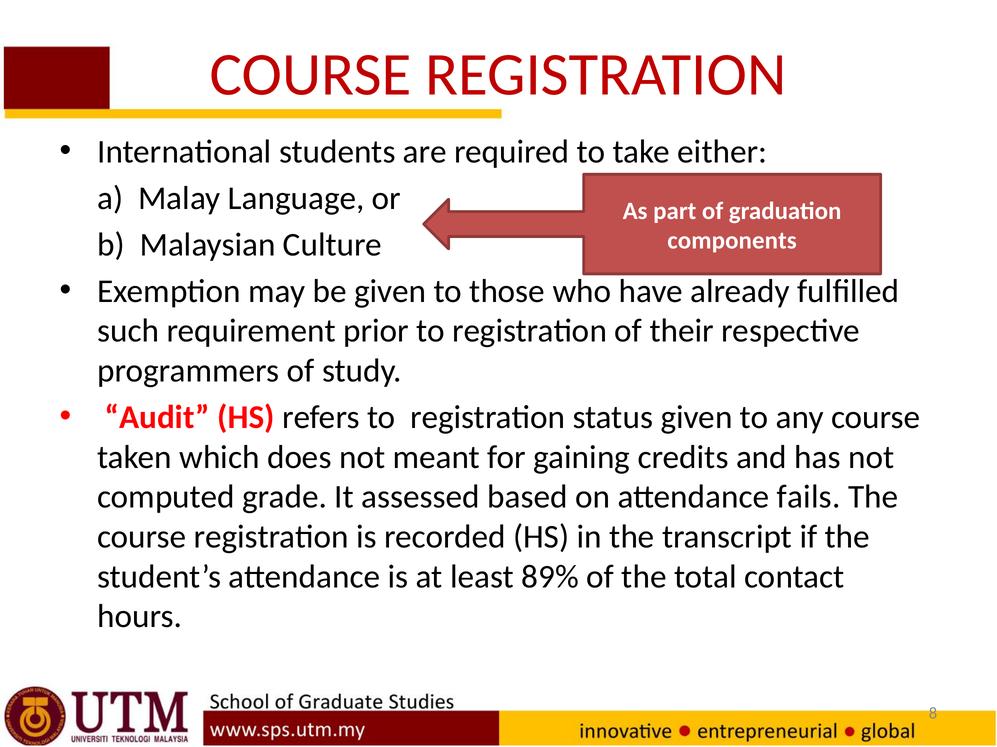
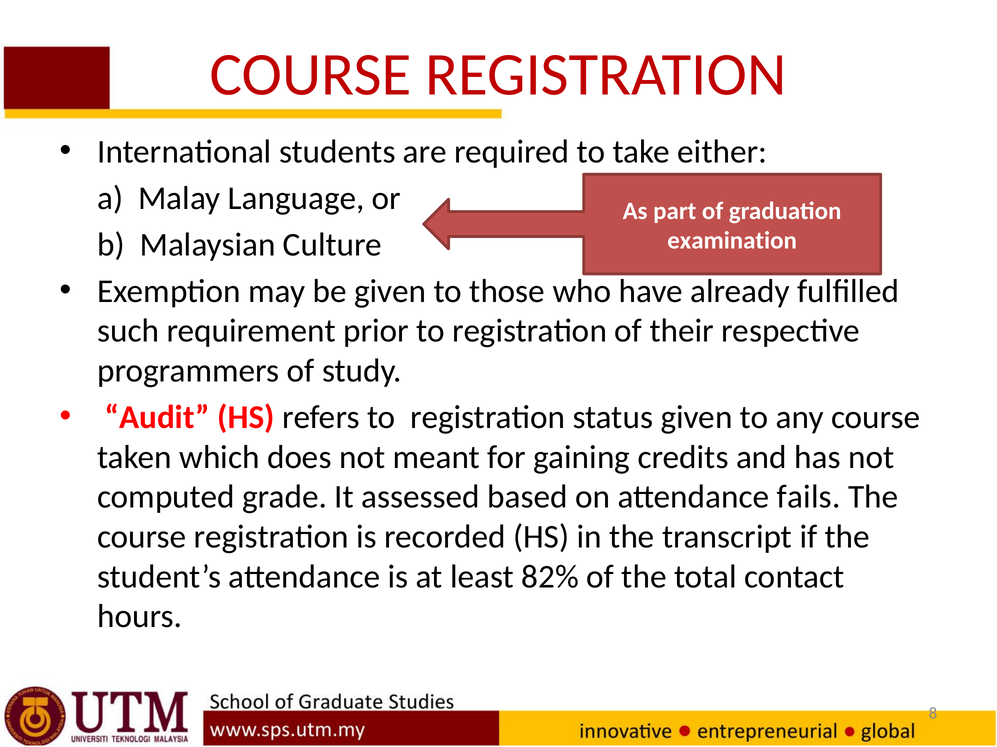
components: components -> examination (732, 241)
89%: 89% -> 82% (550, 577)
